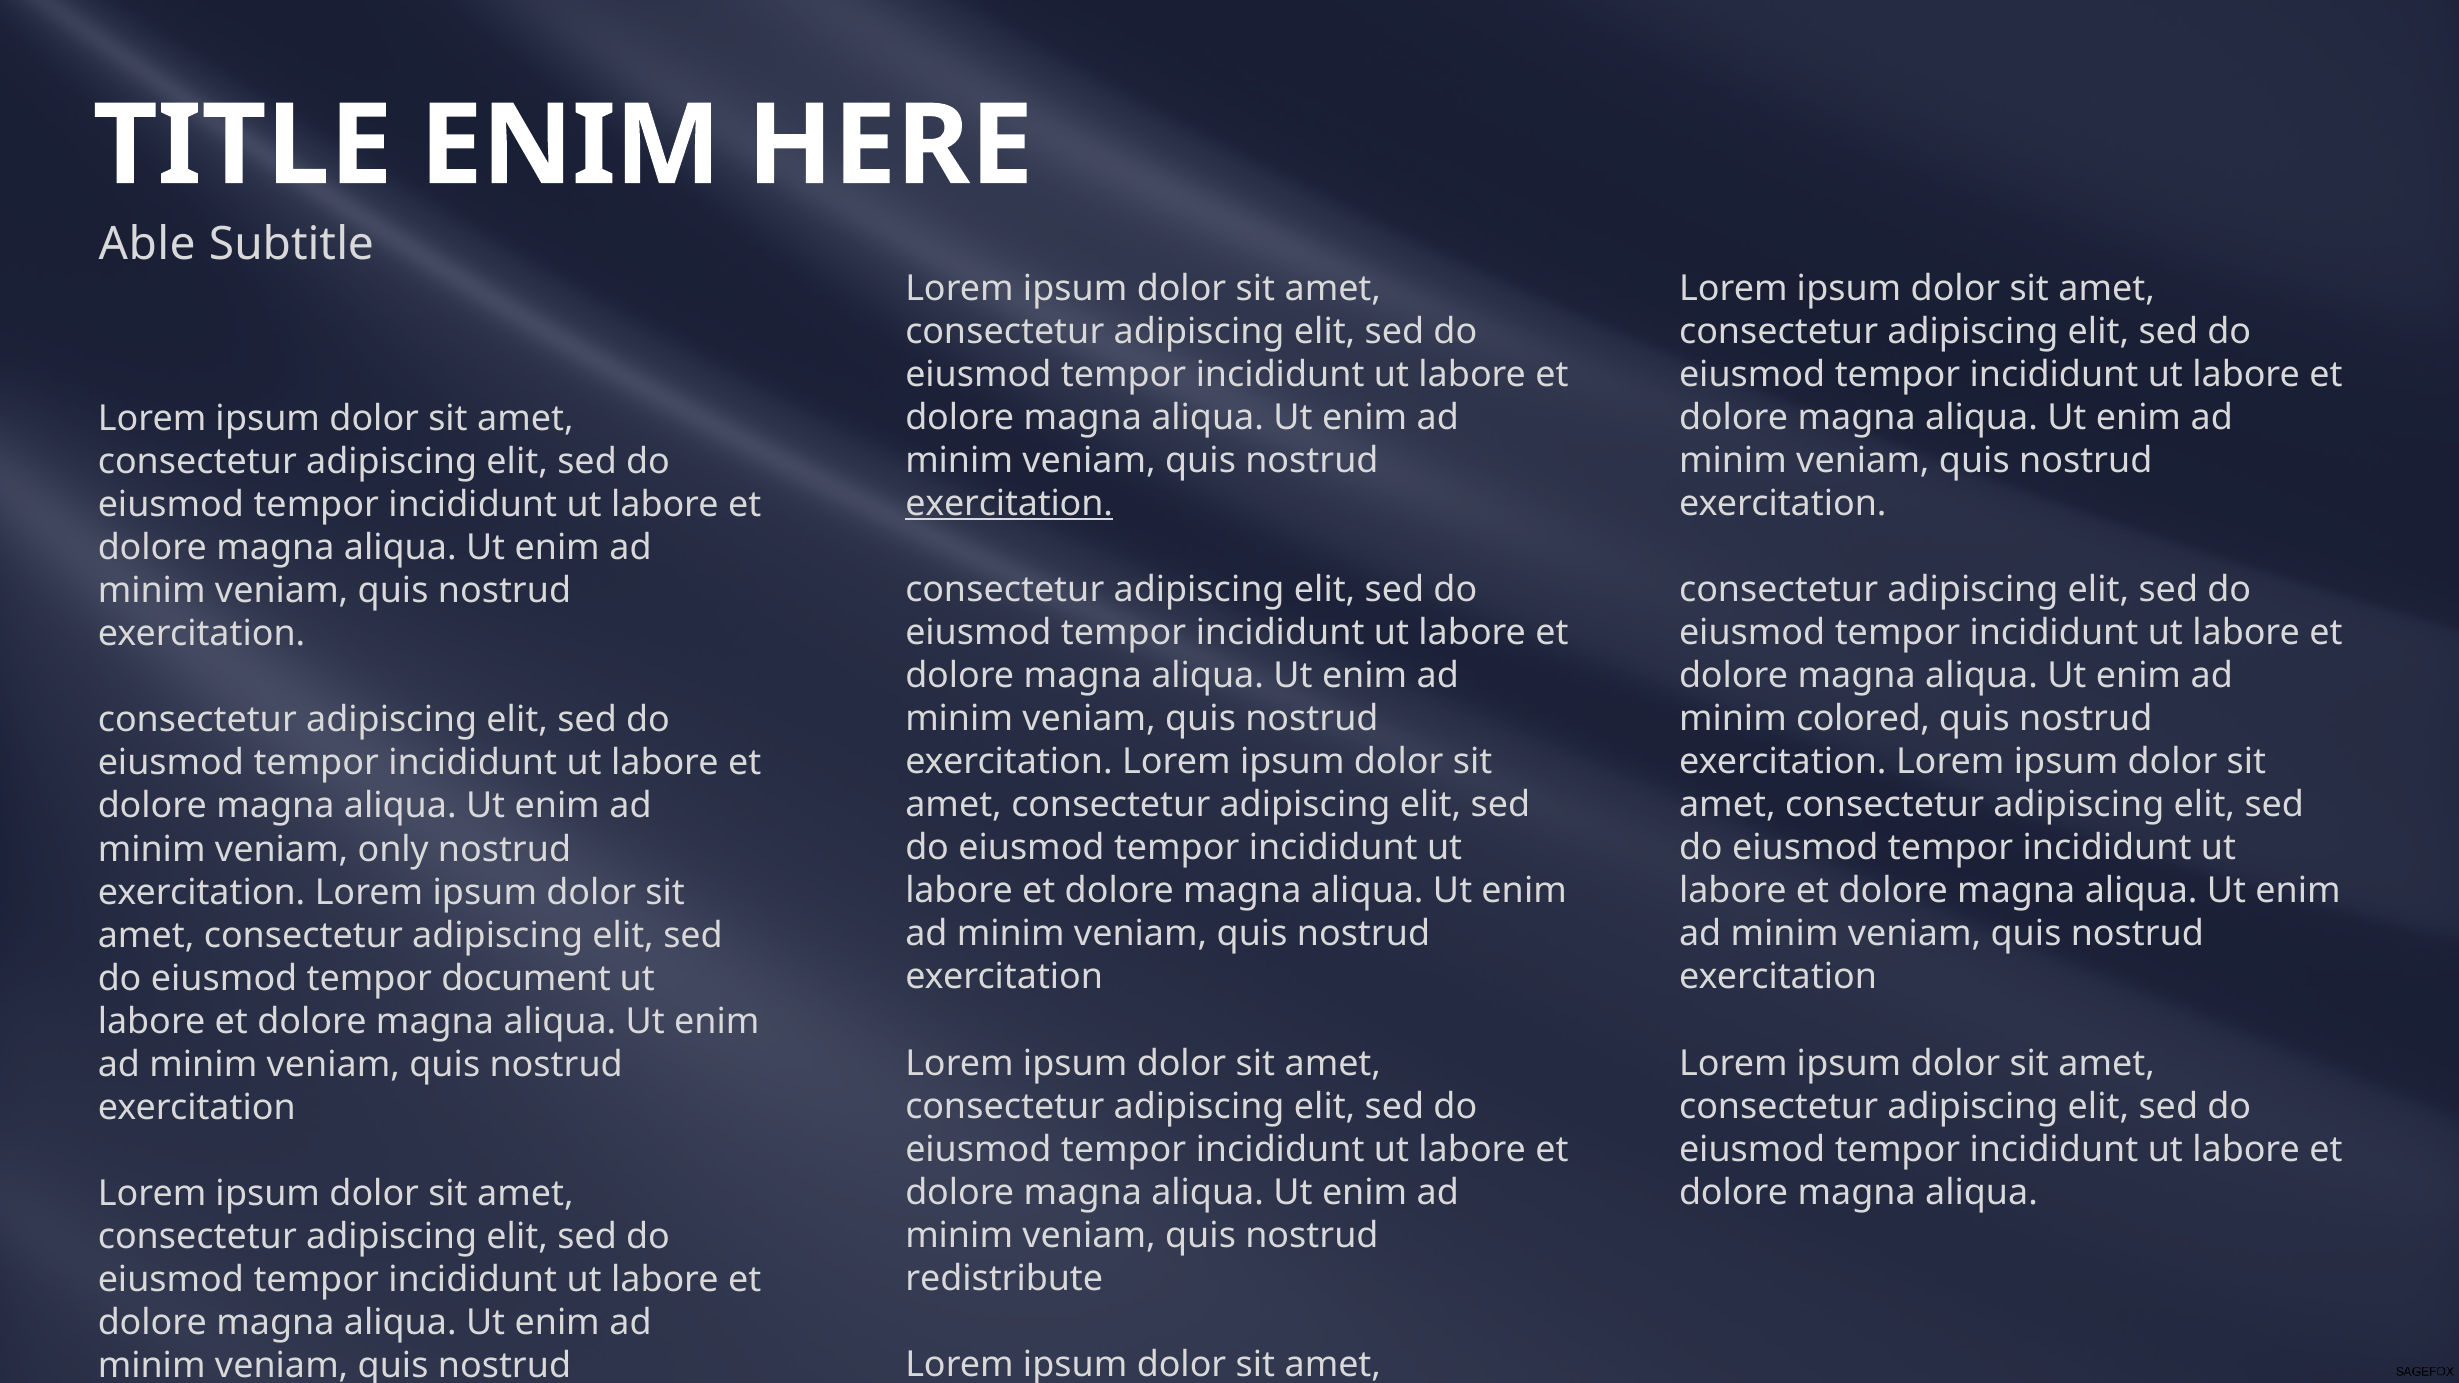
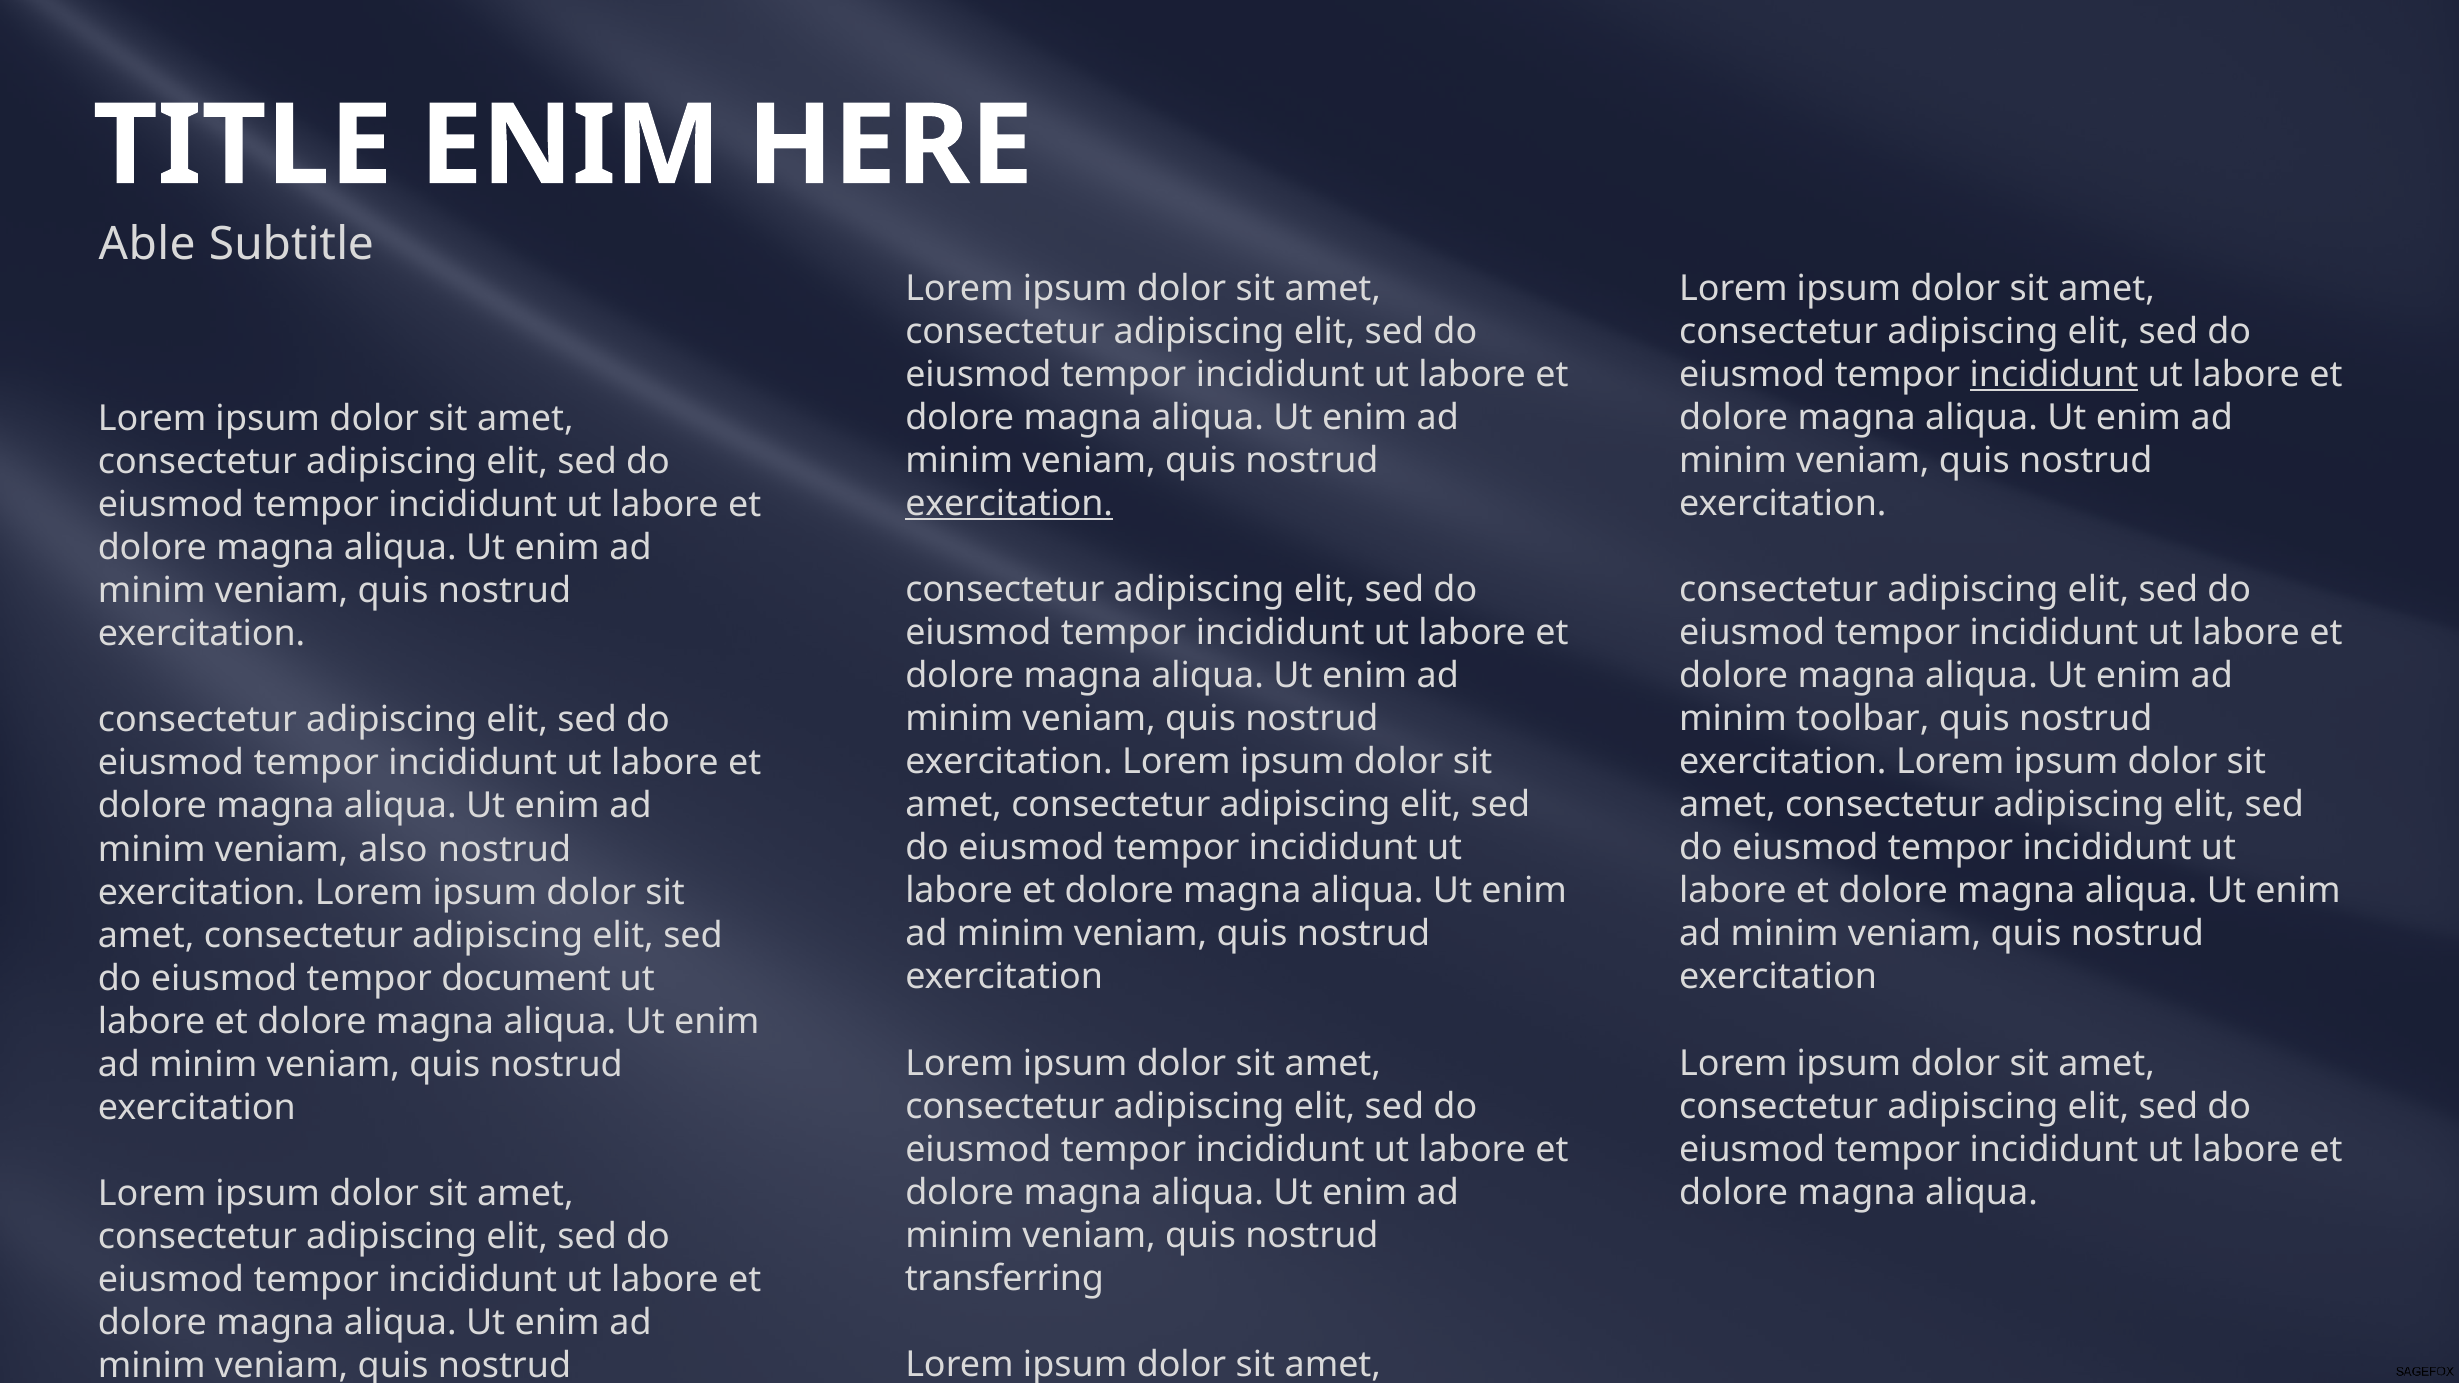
incididunt underline: none -> present (2054, 374)
colored: colored -> toolbar (1863, 719)
only: only -> also (393, 849)
redistribute: redistribute -> transferring (1004, 1279)
